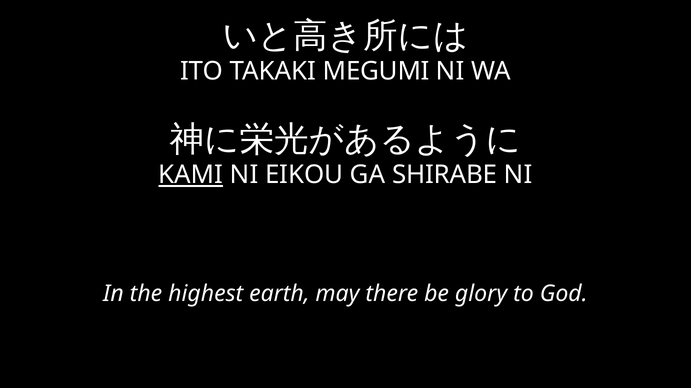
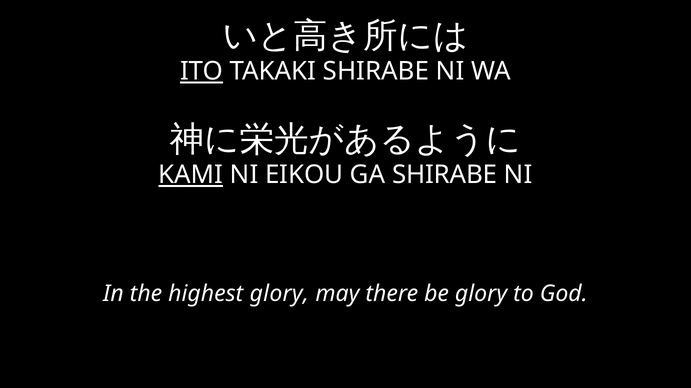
ITO underline: none -> present (202, 72)
TAKAKI MEGUMI: MEGUMI -> SHIRABE (376, 72)
highest earth: earth -> glory (279, 294)
